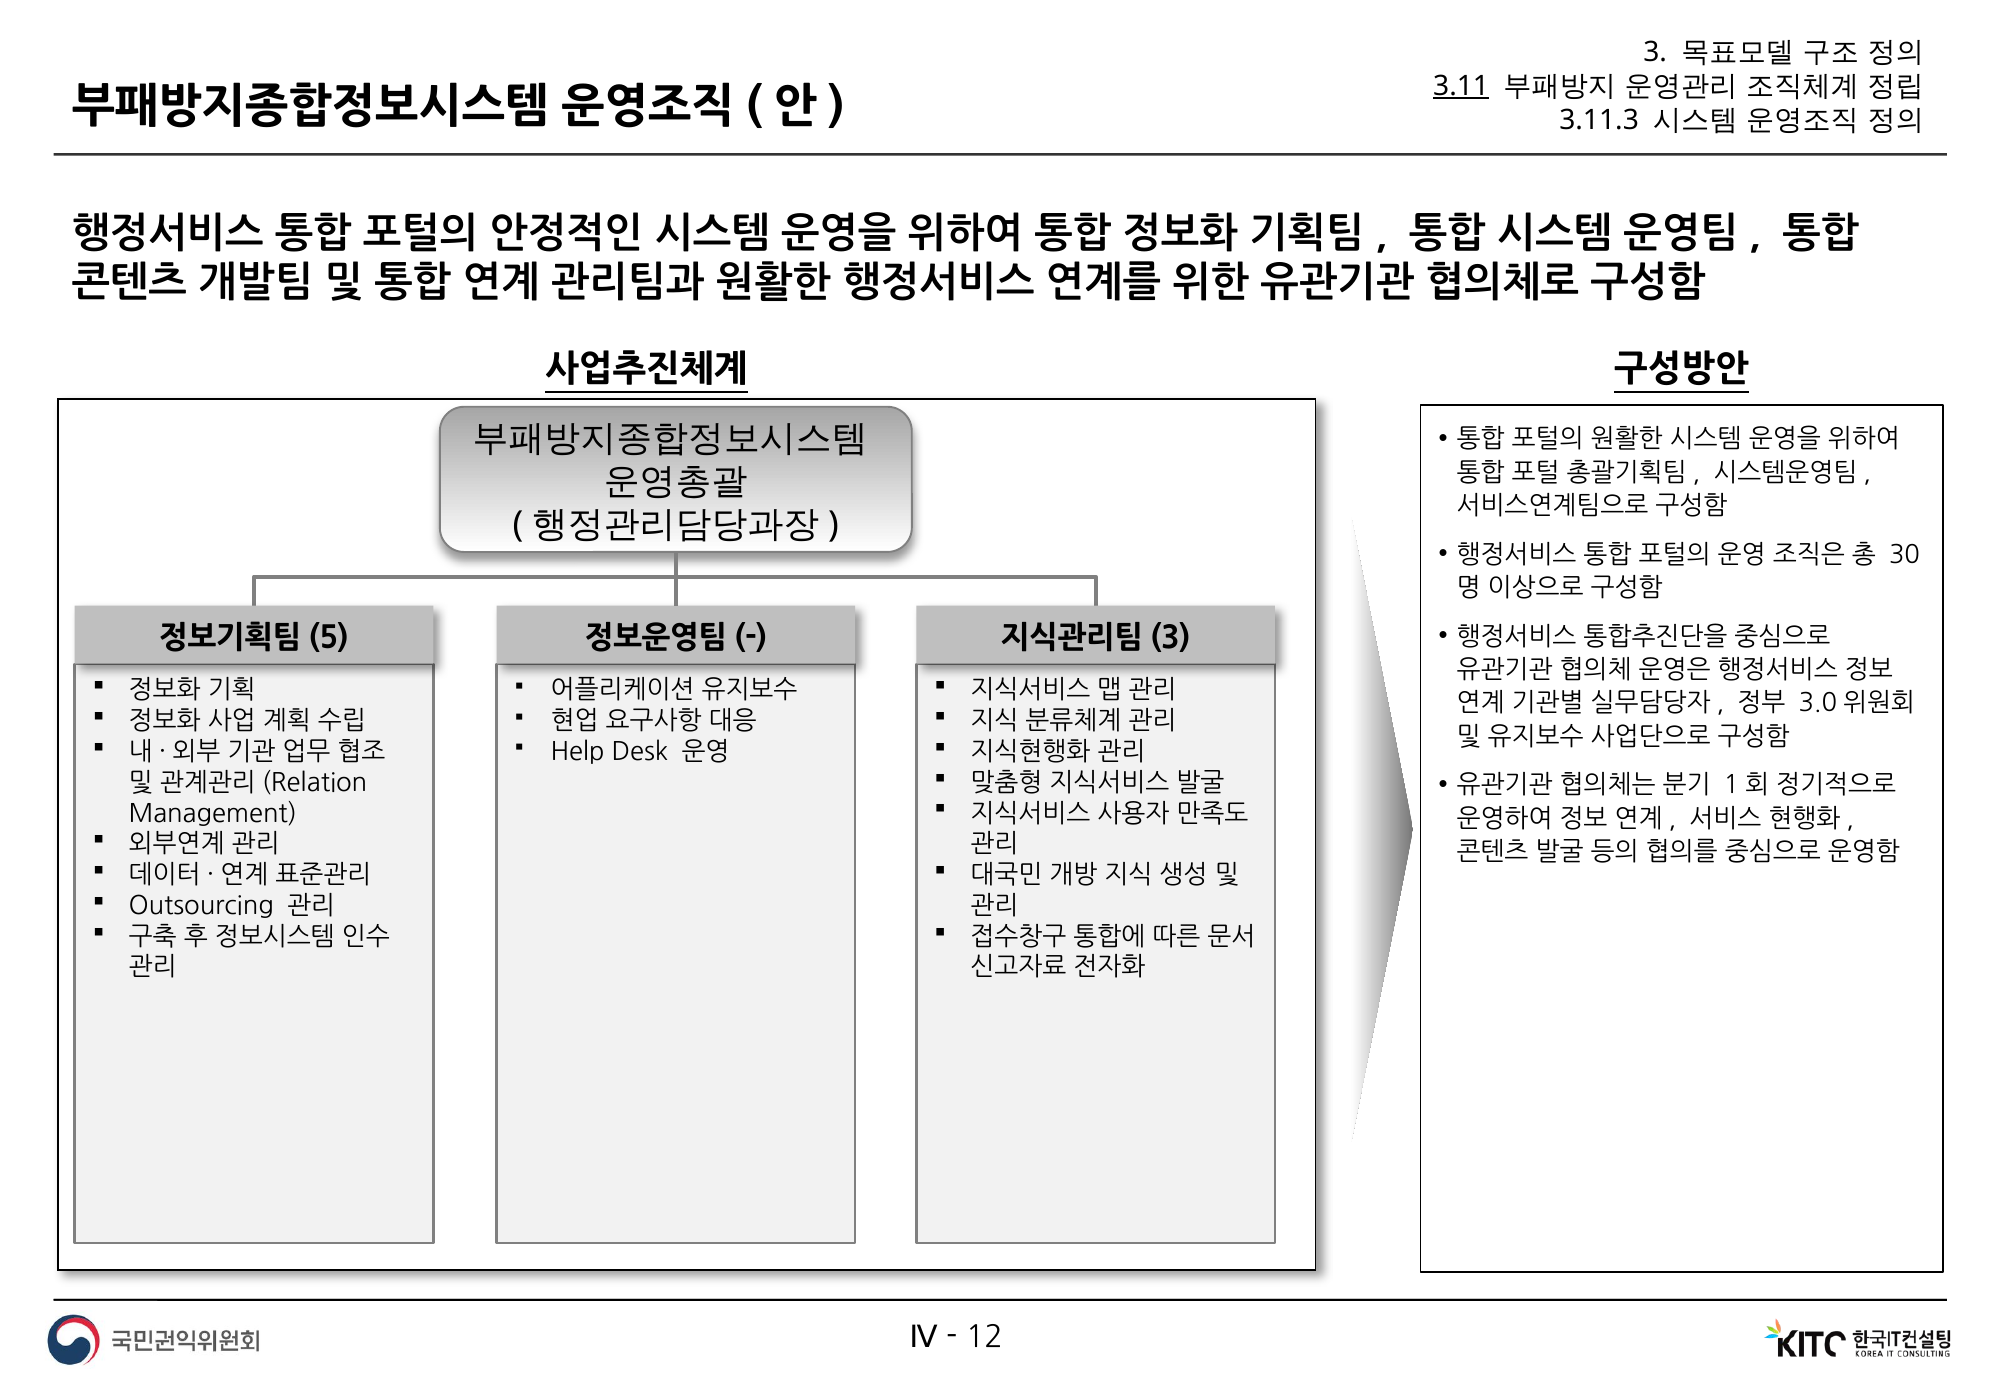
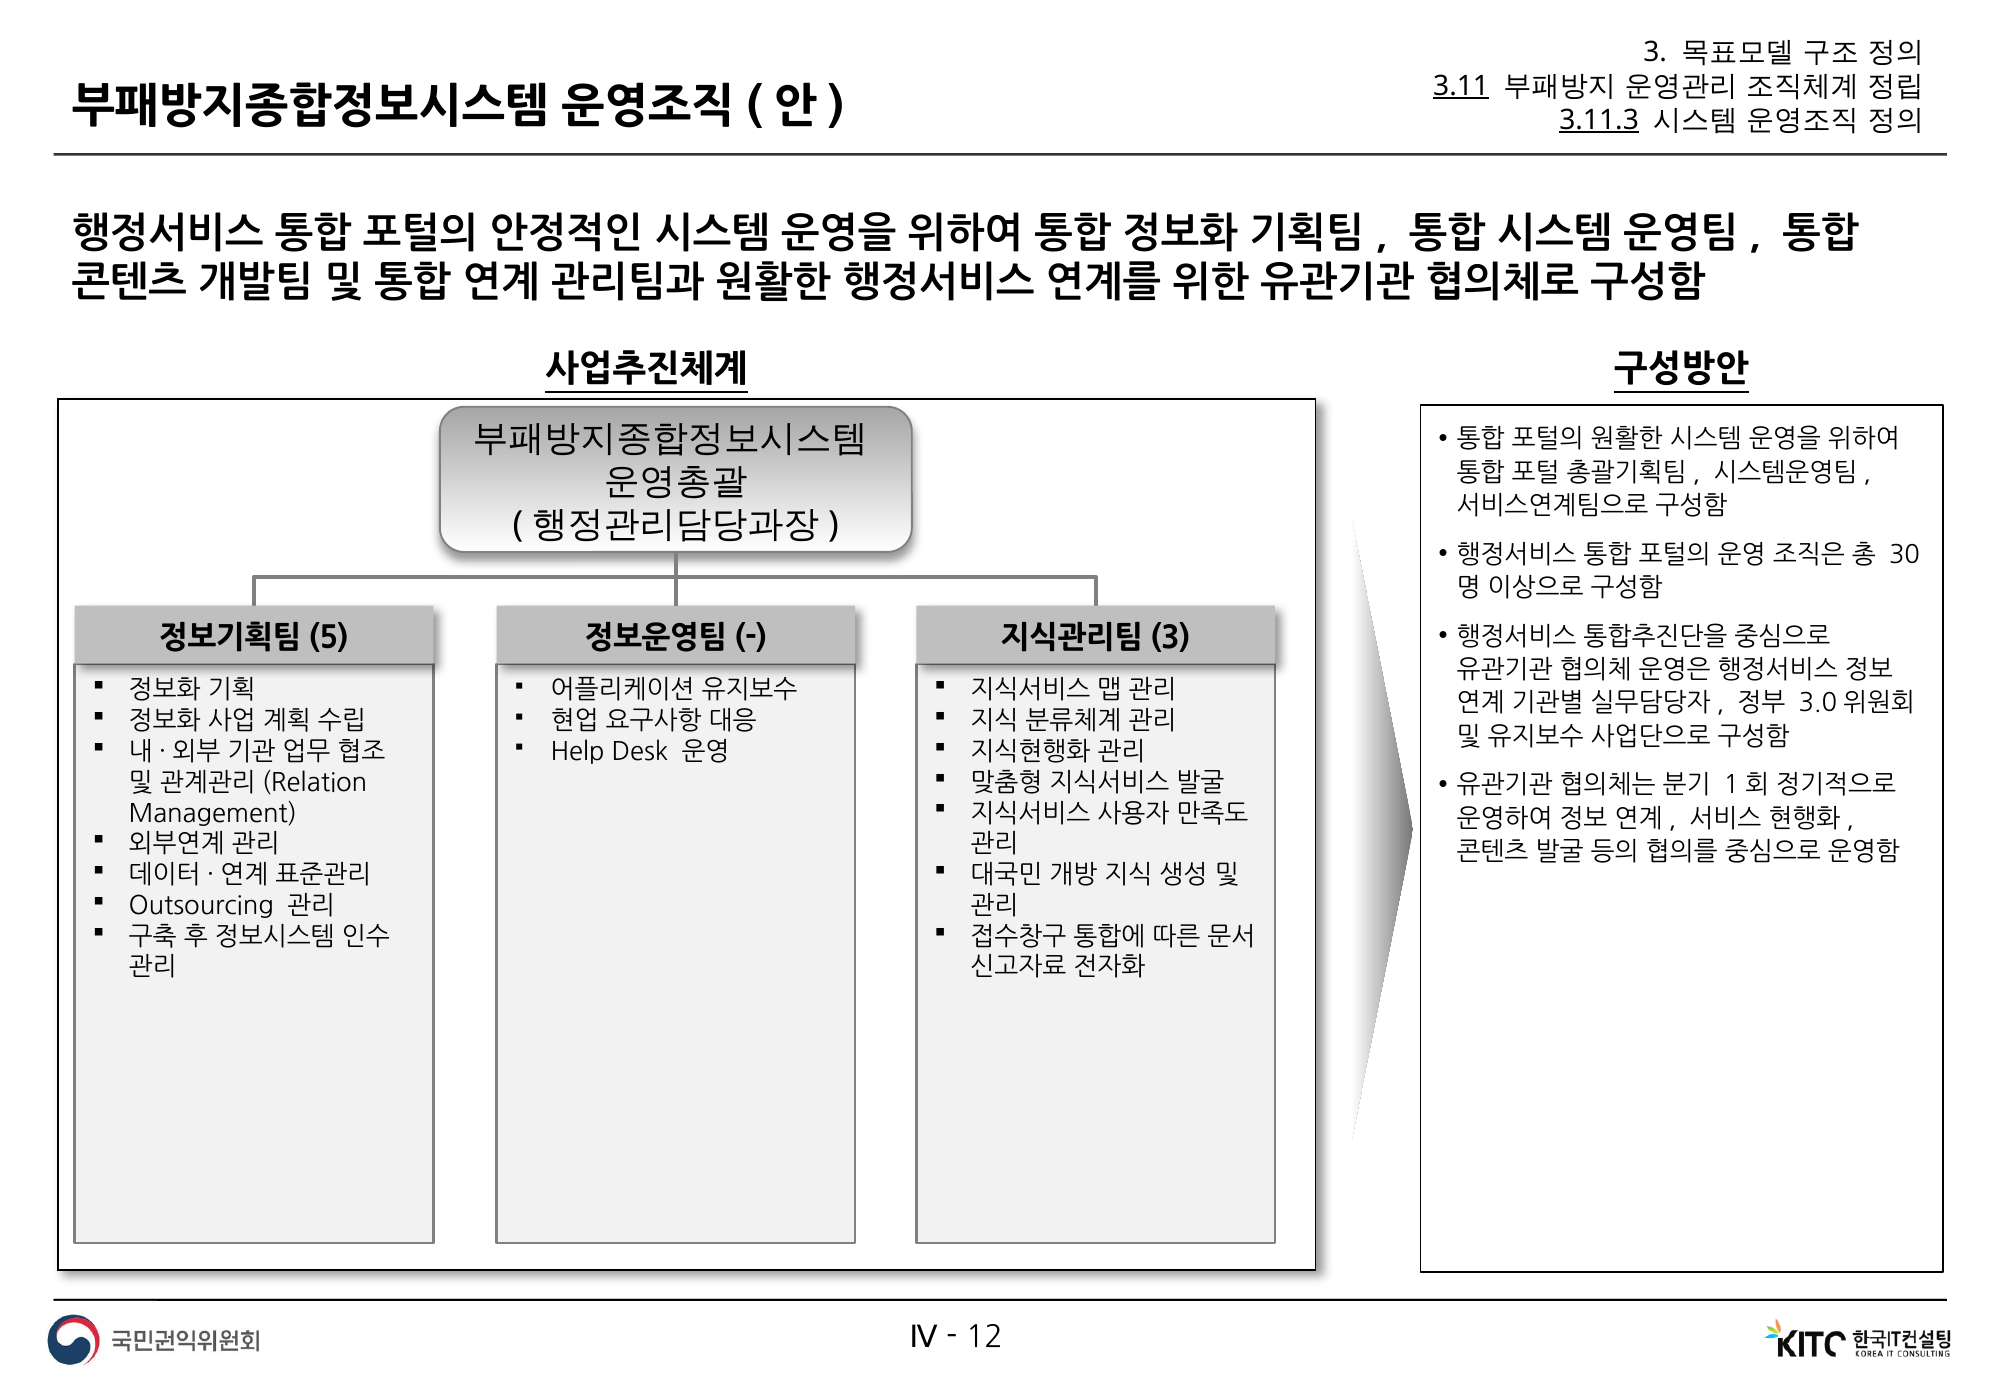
3.11.3 underline: none -> present (1599, 120)
